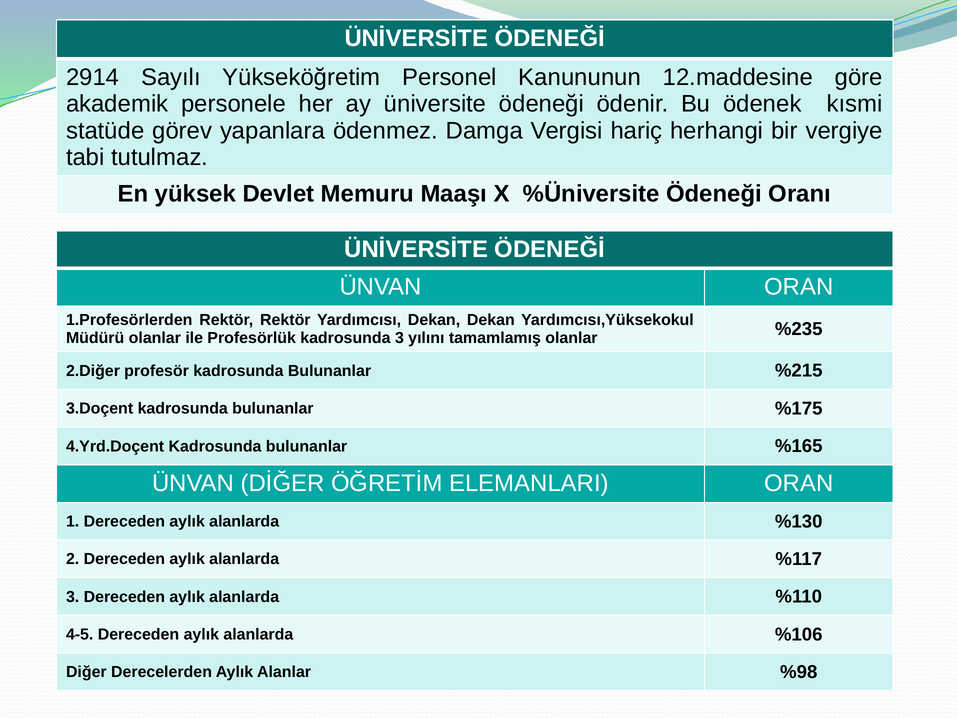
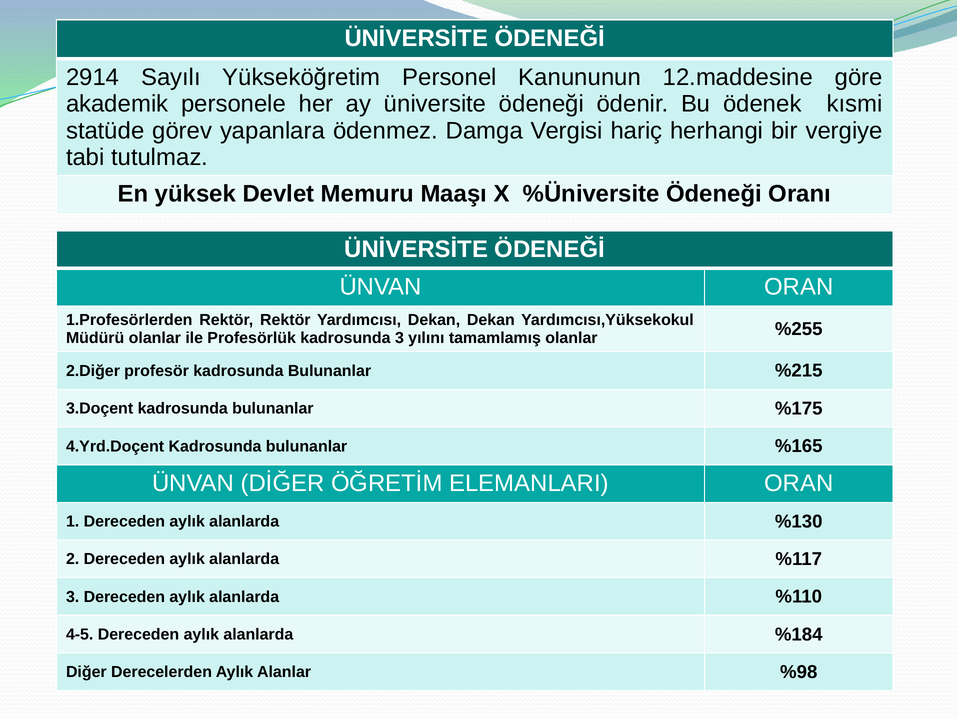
%235: %235 -> %255 (799, 329)
%106: %106 -> %184 (799, 634)
